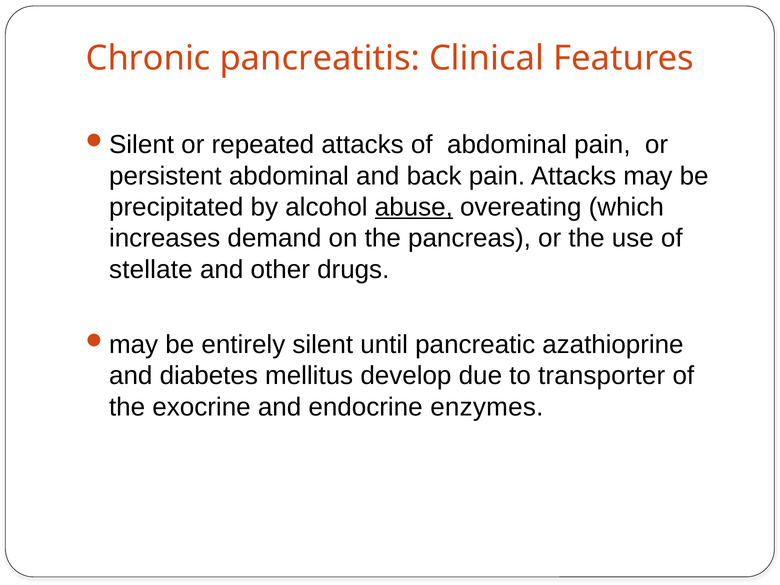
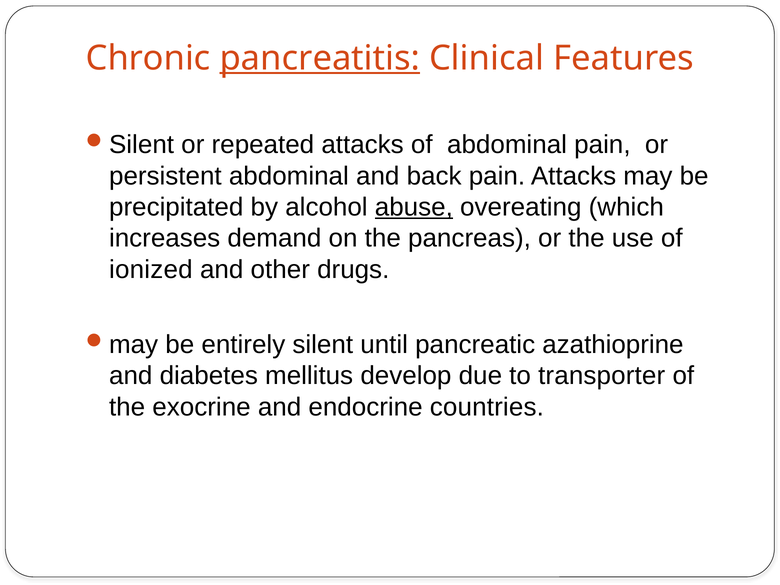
pancreatitis underline: none -> present (320, 58)
stellate: stellate -> ionized (151, 270)
enzymes: enzymes -> countries (487, 407)
